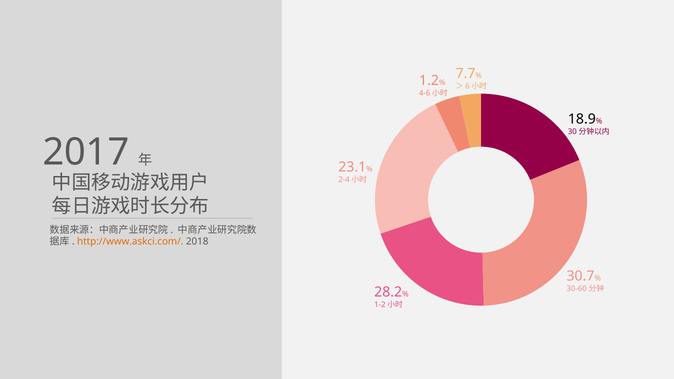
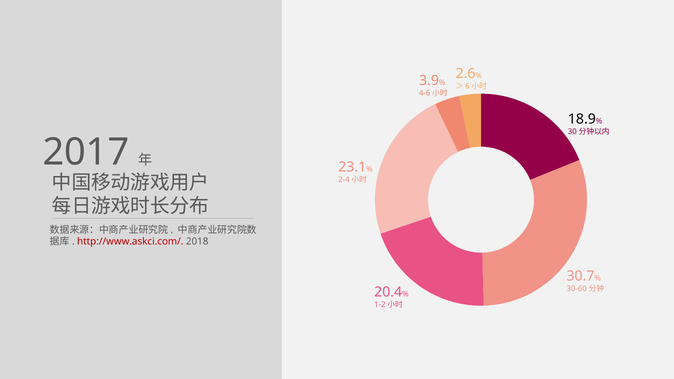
7.7: 7.7 -> 2.6 (466, 74)
1.2: 1.2 -> 3.9 (429, 81)
http://www.askci.com/ colour: orange -> red (130, 242)
28.2: 28.2 -> 20.4 (388, 292)
